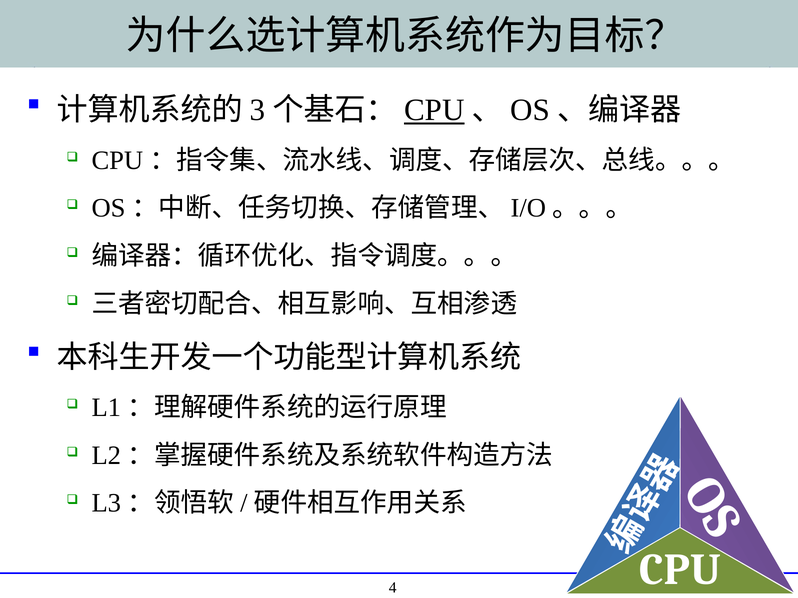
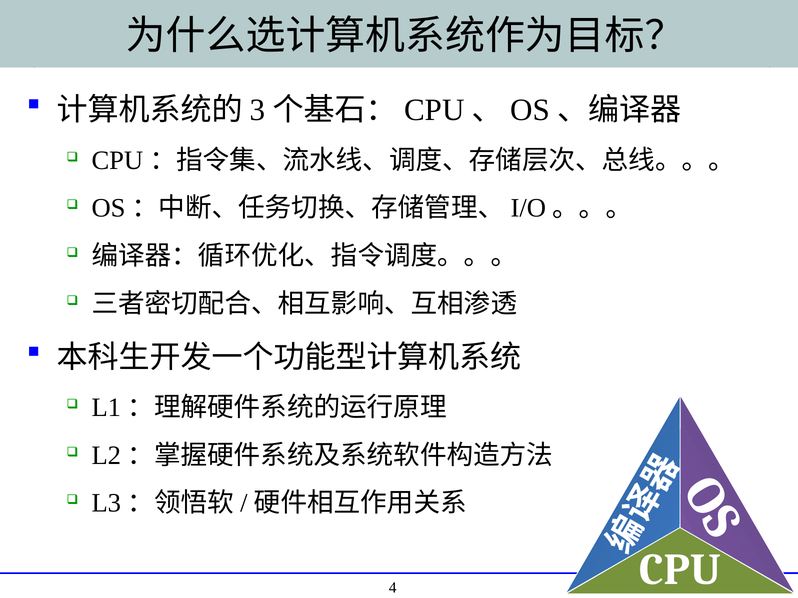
CPU underline: present -> none (434, 110)
